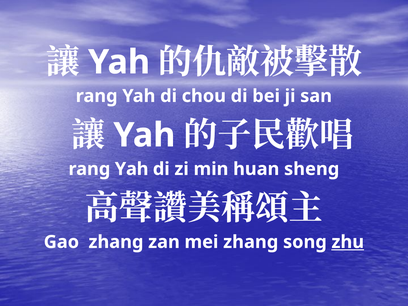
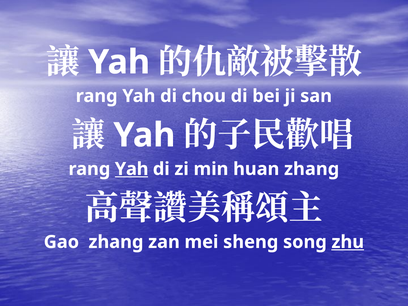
Yah underline: none -> present (132, 169)
huan sheng: sheng -> zhang (312, 169)
mei zhang: zhang -> sheng (251, 242)
